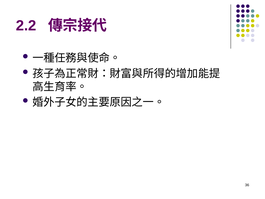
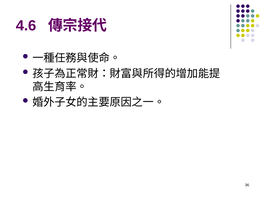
2.2: 2.2 -> 4.6 (26, 26)
